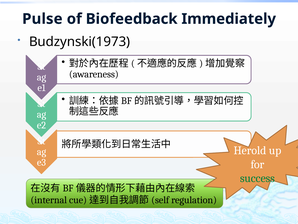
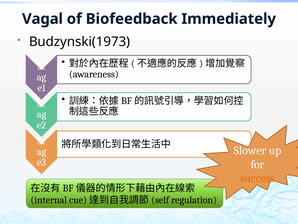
Pulse: Pulse -> Vagal (42, 19)
Herold: Herold -> Slower (250, 150)
success colour: green -> orange (257, 178)
